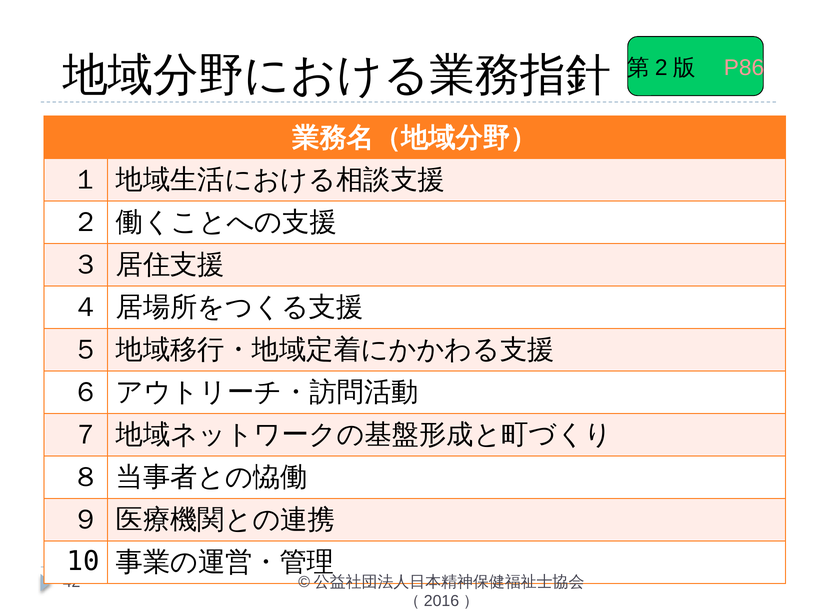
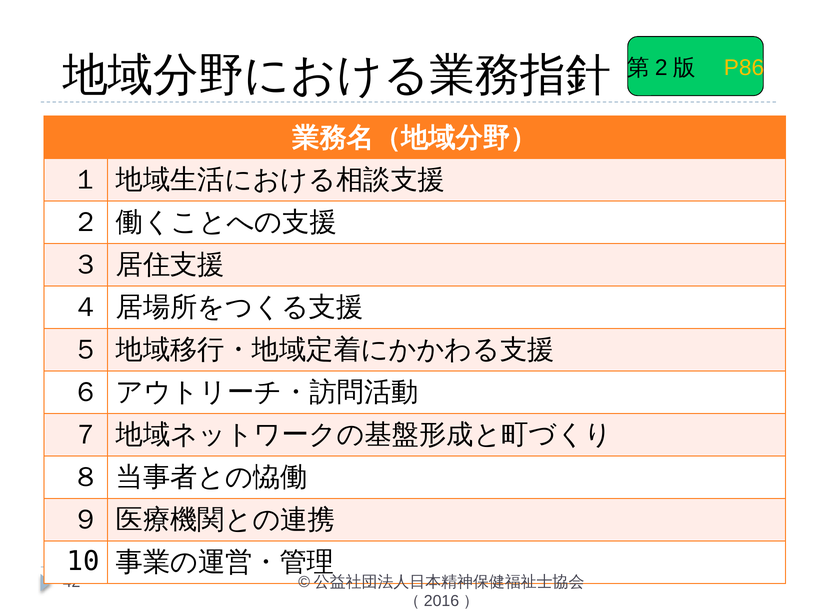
P86 colour: pink -> yellow (744, 68)
